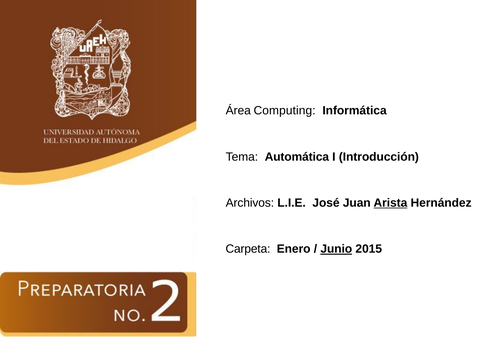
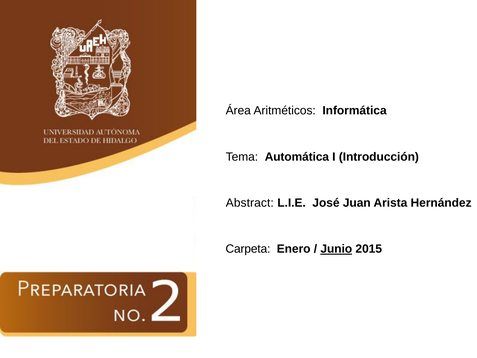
Computing: Computing -> Aritméticos (285, 111)
Archivos: Archivos -> Abstract (250, 203)
Arista underline: present -> none (390, 203)
